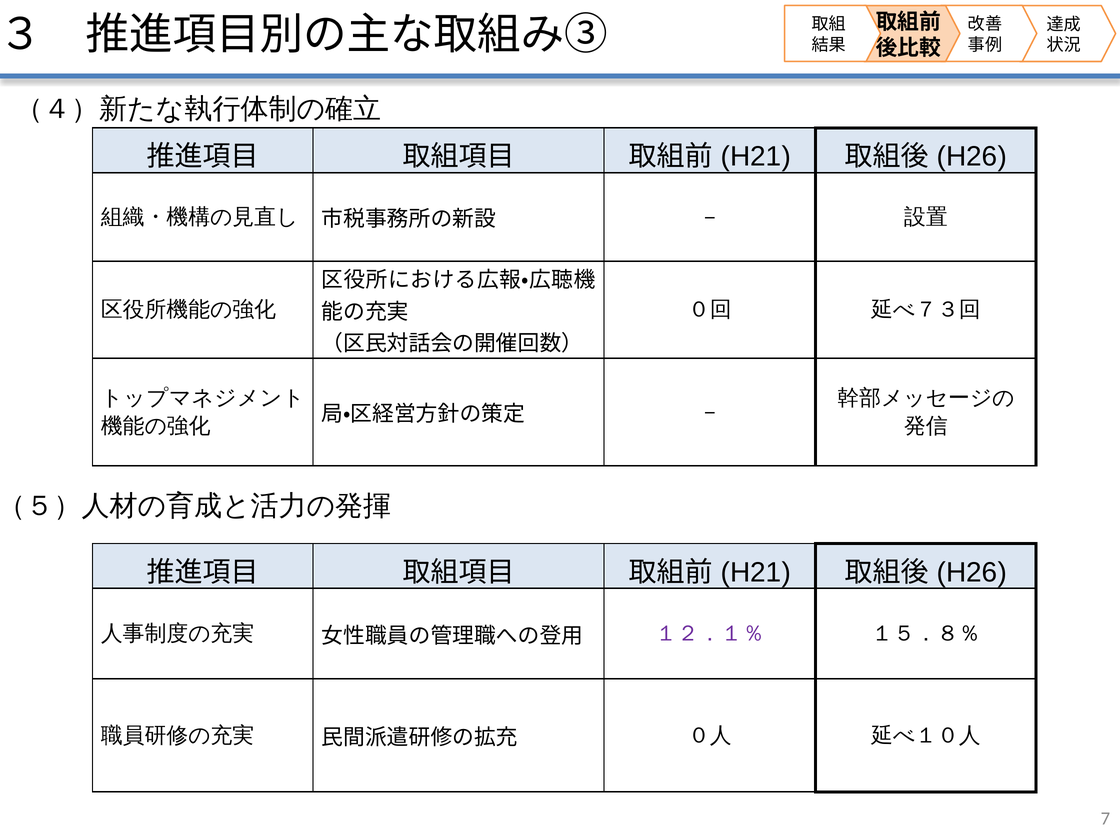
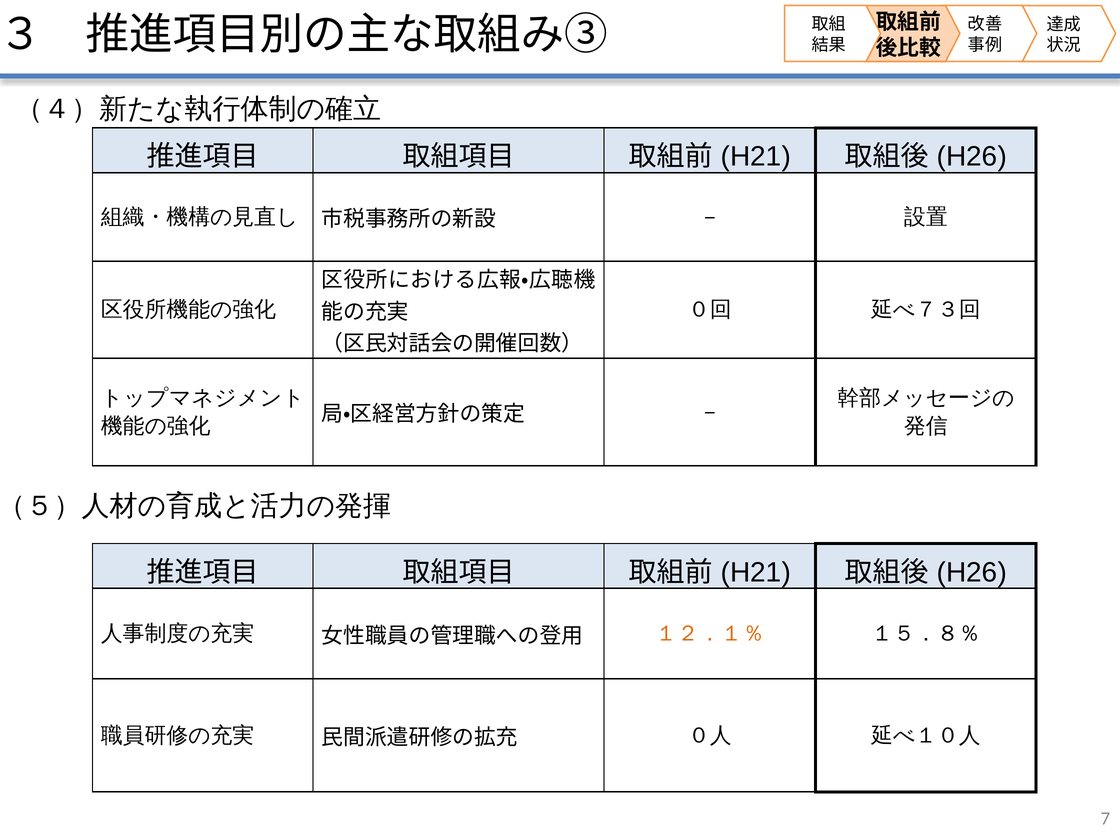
１２．１％ colour: purple -> orange (710, 634)
